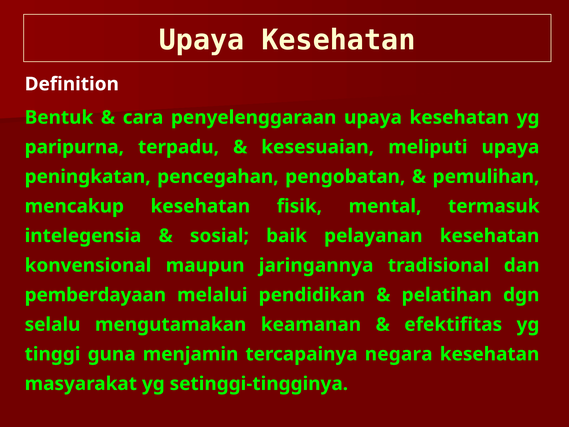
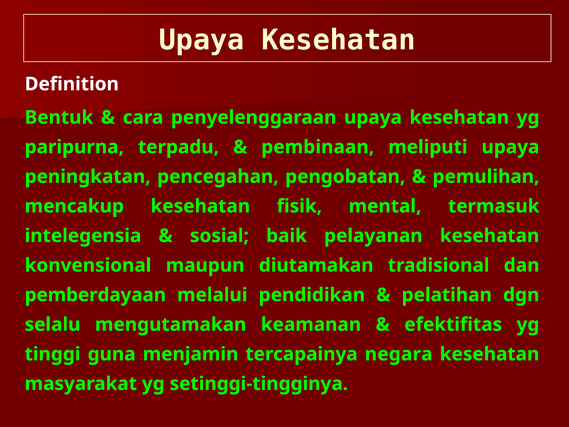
kesesuaian: kesesuaian -> pembinaan (318, 147)
jaringannya: jaringannya -> diutamakan (316, 265)
